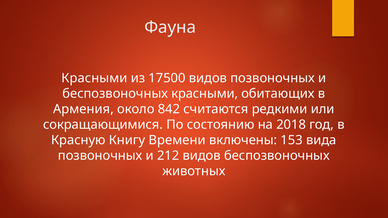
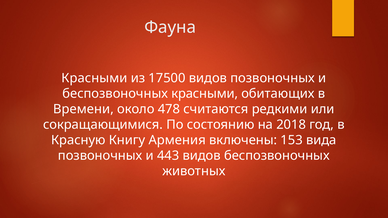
Армения: Армения -> Времени (83, 109)
842: 842 -> 478 (169, 109)
Времени: Времени -> Армения (177, 140)
212: 212 -> 443 (168, 156)
